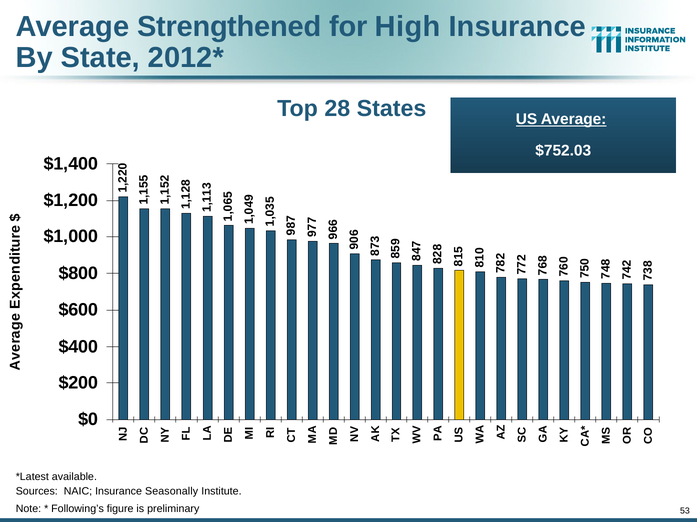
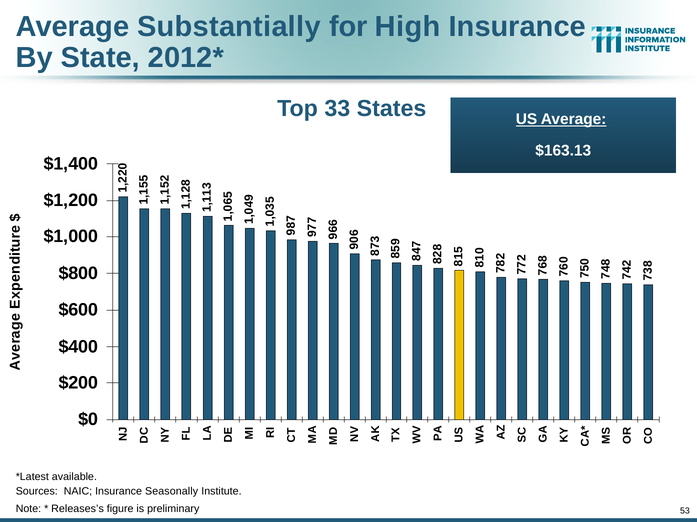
Strengthened: Strengthened -> Substantially (229, 27)
28: 28 -> 33 (337, 109)
$752.03: $752.03 -> $163.13 (563, 151)
Following’s: Following’s -> Releases’s (78, 510)
